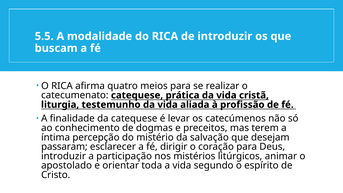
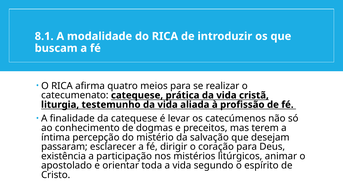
5.5: 5.5 -> 8.1 (44, 36)
introduzir: introduzir -> existência (64, 156)
